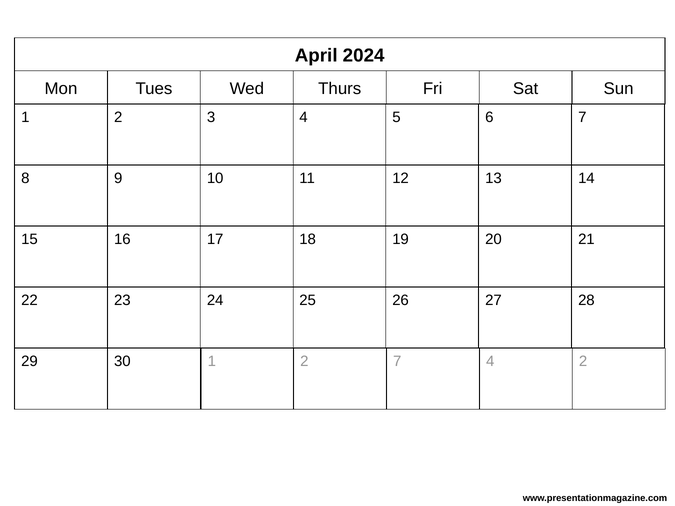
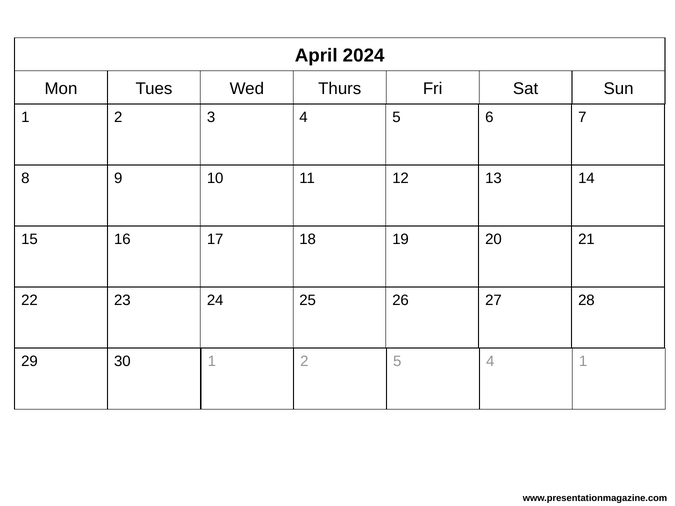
2 7: 7 -> 5 (397, 362)
4 2: 2 -> 1 (583, 362)
